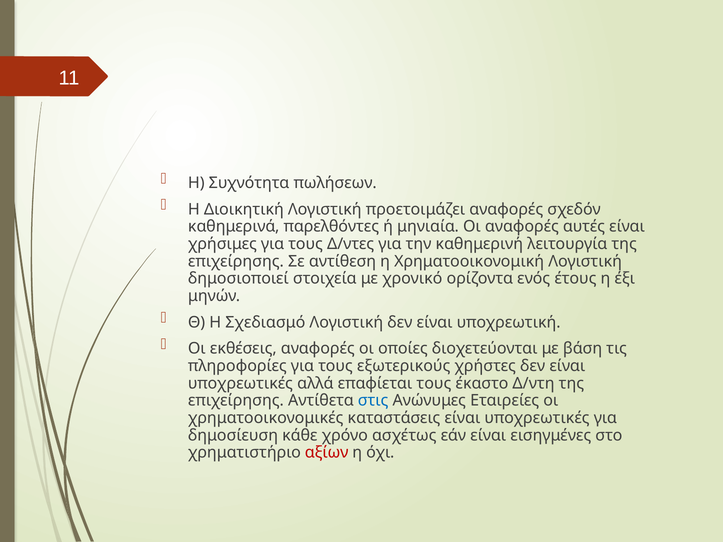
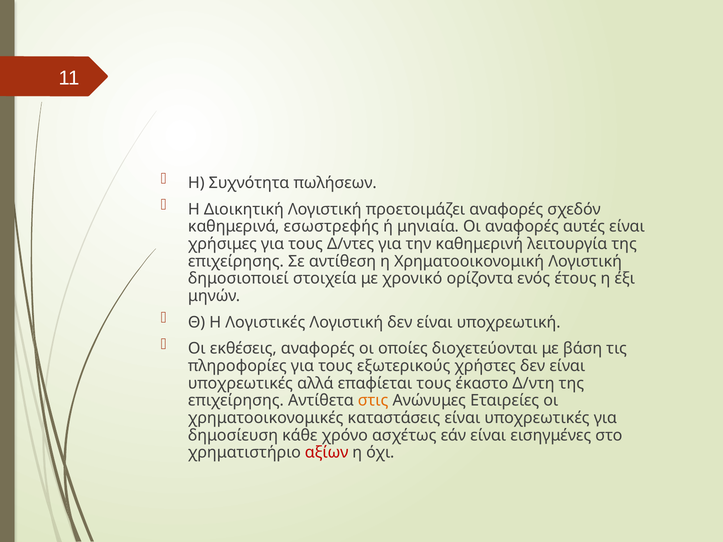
παρελθόντες: παρελθόντες -> εσωστρεφής (331, 227)
Σχεδιασμό: Σχεδιασμό -> Λογιστικές (265, 322)
στις colour: blue -> orange (373, 401)
